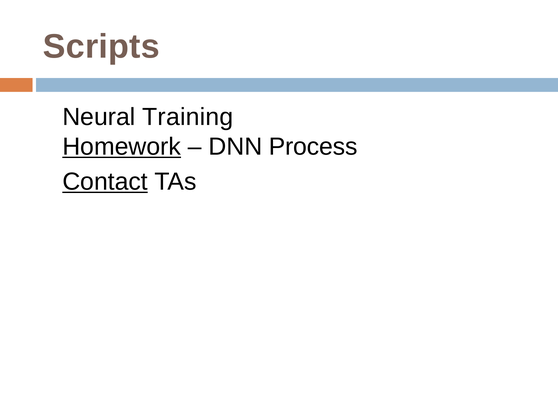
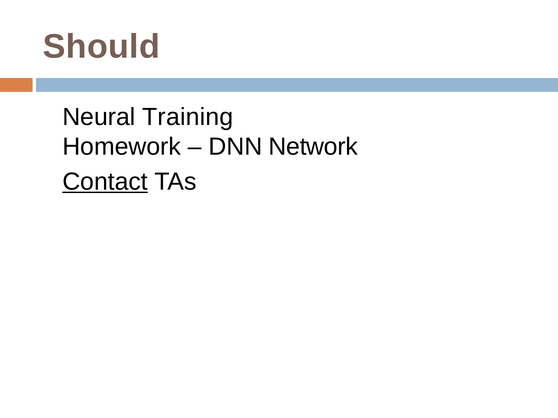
Scripts: Scripts -> Should (101, 47)
Homework underline: present -> none (122, 147)
Process: Process -> Network (313, 147)
